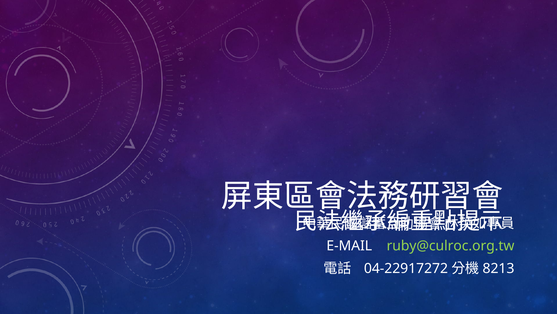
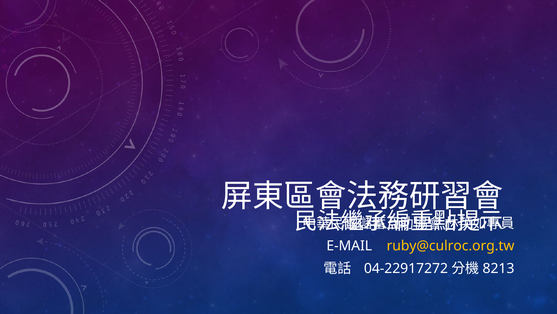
ruby@culroc.org.tw colour: light green -> yellow (450, 245)
